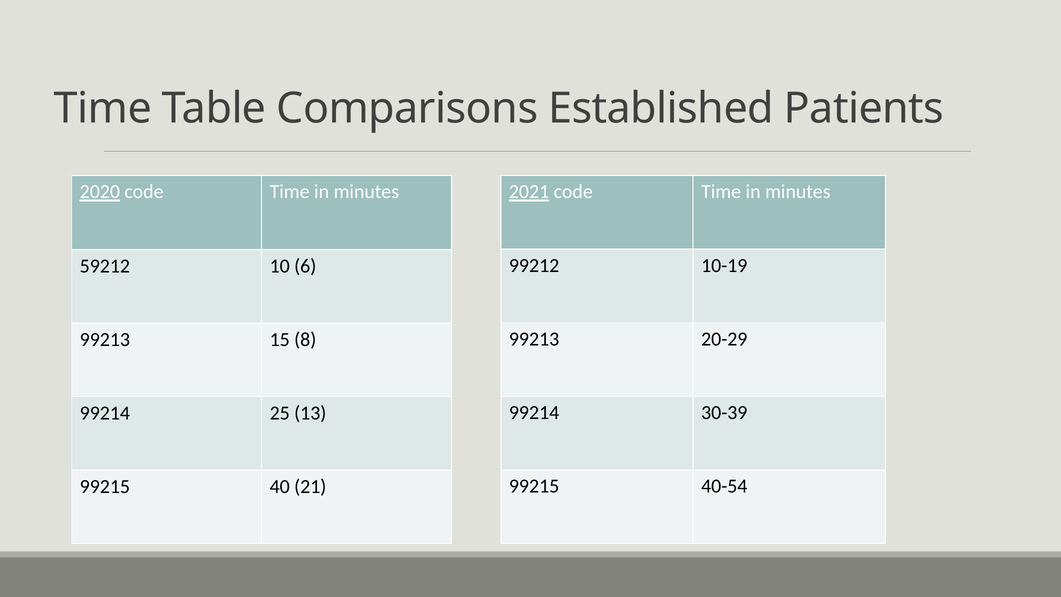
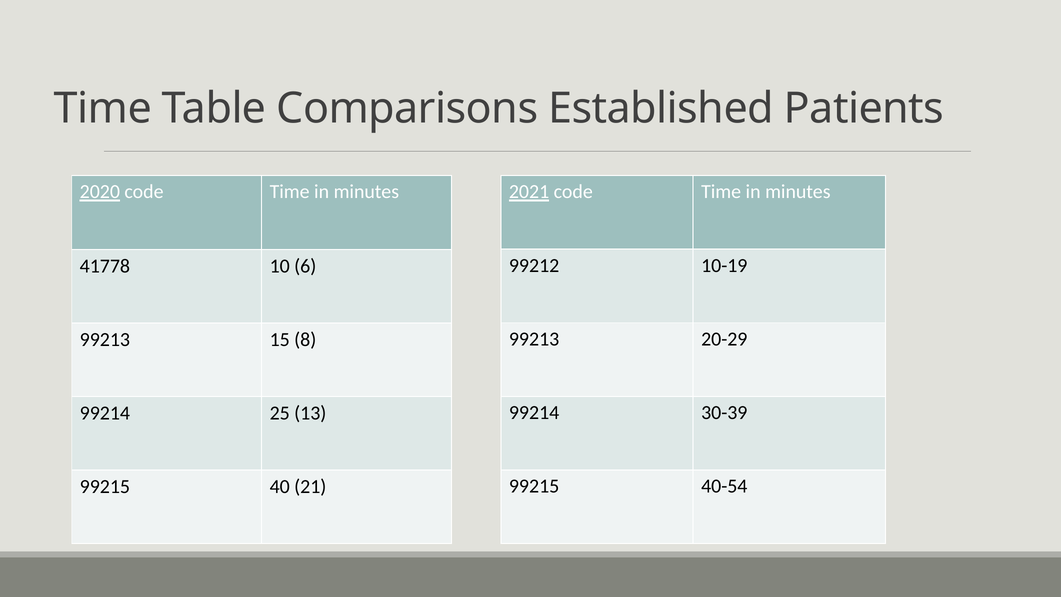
59212: 59212 -> 41778 (105, 266)
